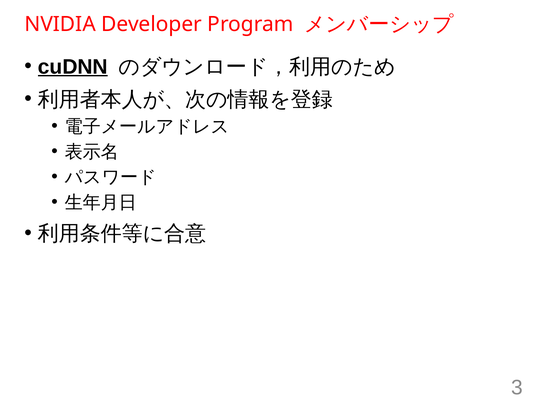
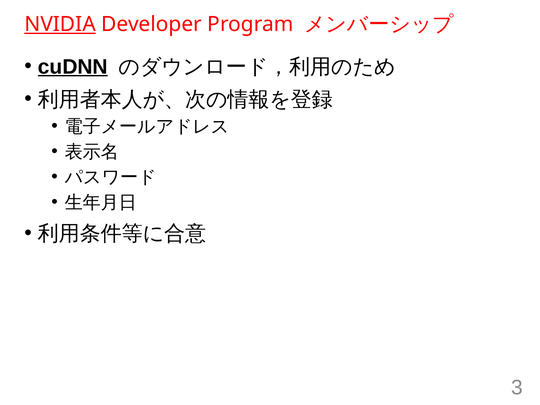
NVIDIA underline: none -> present (60, 24)
